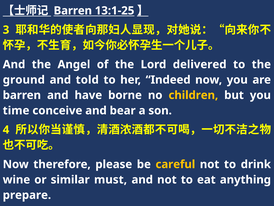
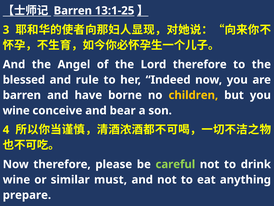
Lord delivered: delivered -> therefore (200, 64)
ground: ground -> blessed (24, 80)
told: told -> rule (87, 80)
time: time -> wine (16, 110)
careful colour: yellow -> light green (175, 164)
